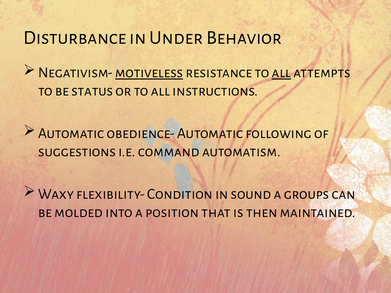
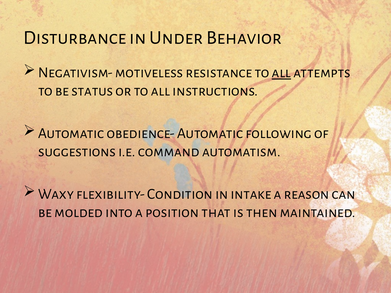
motiveless underline: present -> none (149, 73)
sound: sound -> intake (251, 194)
groups: groups -> reason (307, 194)
